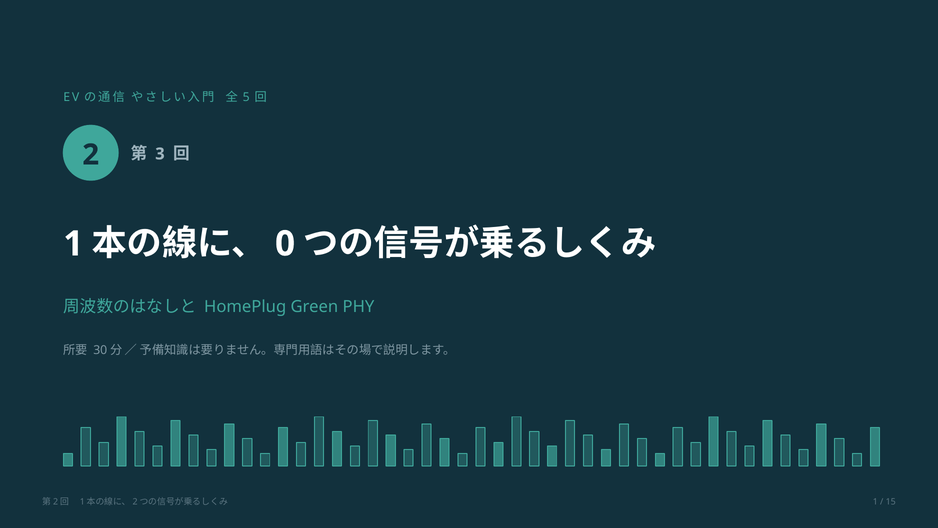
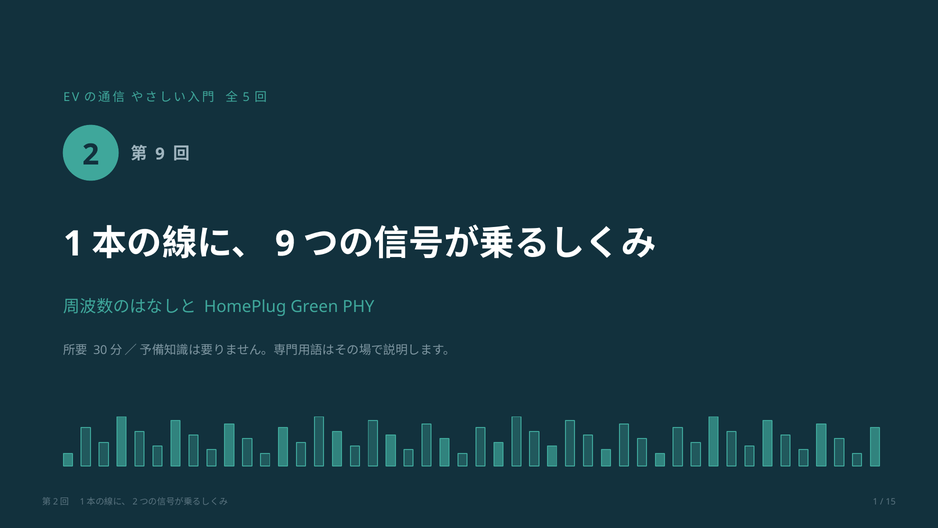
3: 3 -> 9 (160, 154)
0: 0 -> 9 (285, 244)
